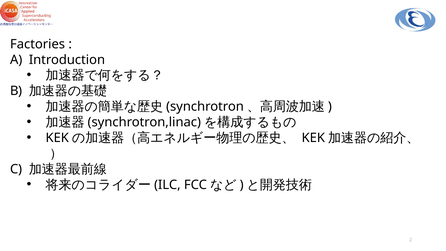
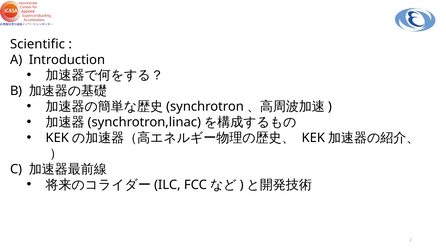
Factories: Factories -> Scientific (37, 44)
